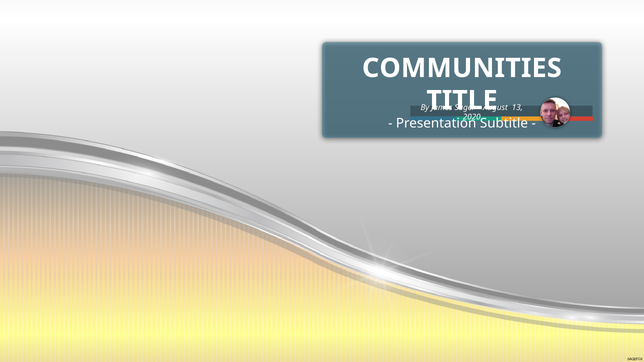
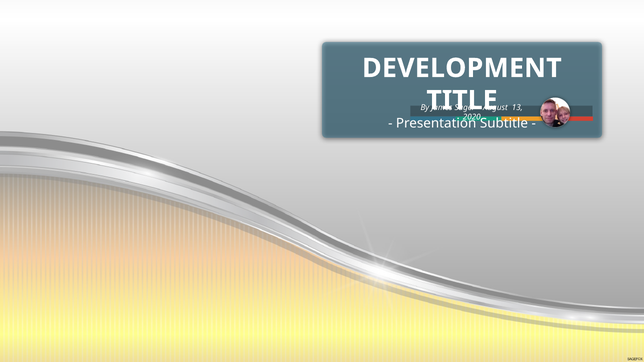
COMMUNITIES: COMMUNITIES -> DEVELOPMENT (462, 68)
